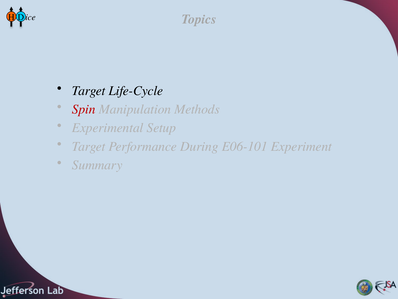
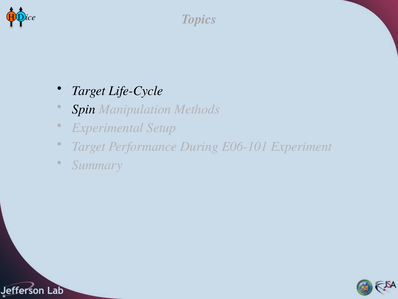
Spin colour: red -> black (84, 109)
